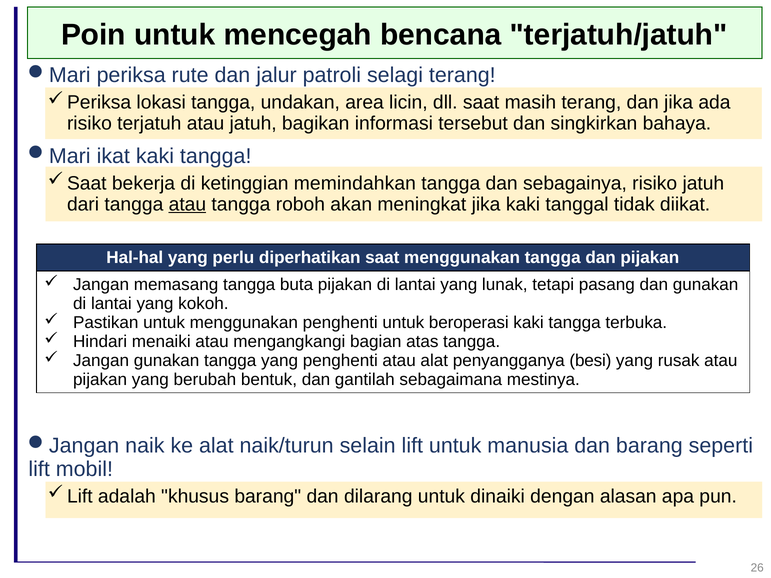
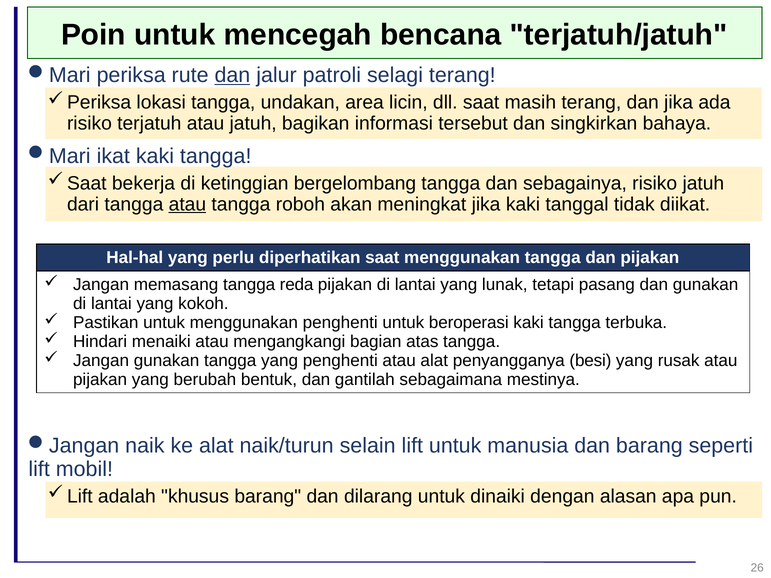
dan underline: none -> present (232, 75)
memindahkan: memindahkan -> bergelombang (355, 183)
buta: buta -> reda (297, 285)
